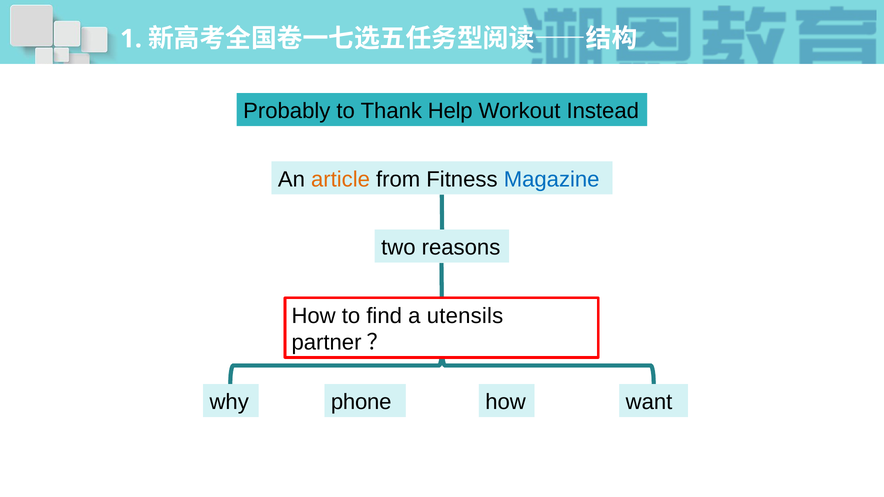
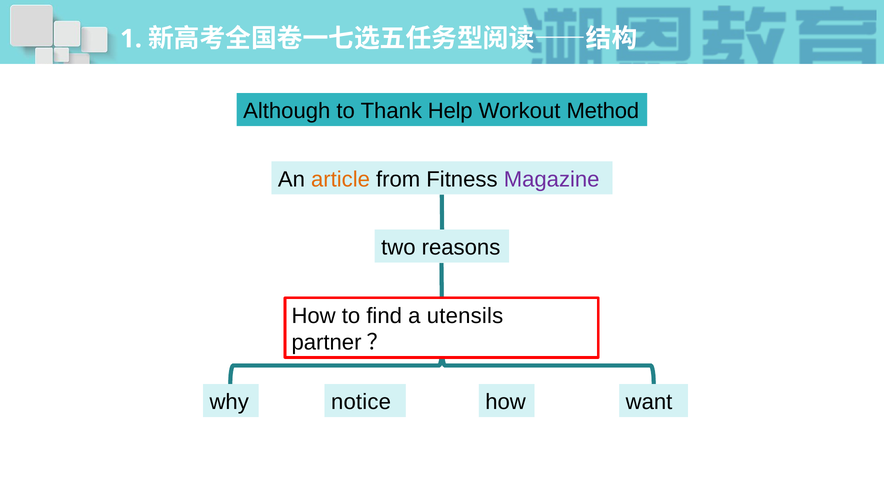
Probably: Probably -> Although (287, 111)
Instead: Instead -> Method (603, 111)
Magazine colour: blue -> purple (552, 180)
phone: phone -> notice (361, 402)
